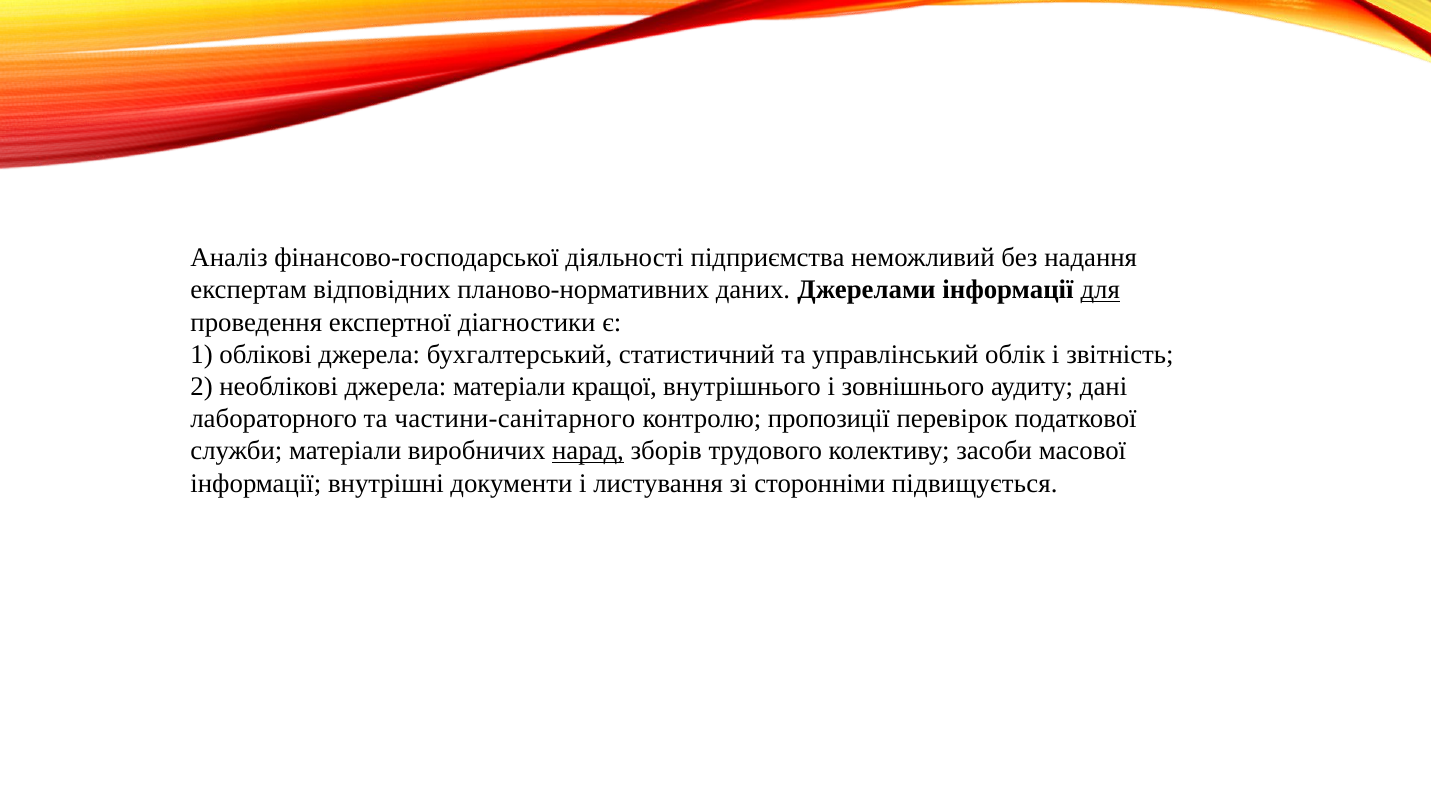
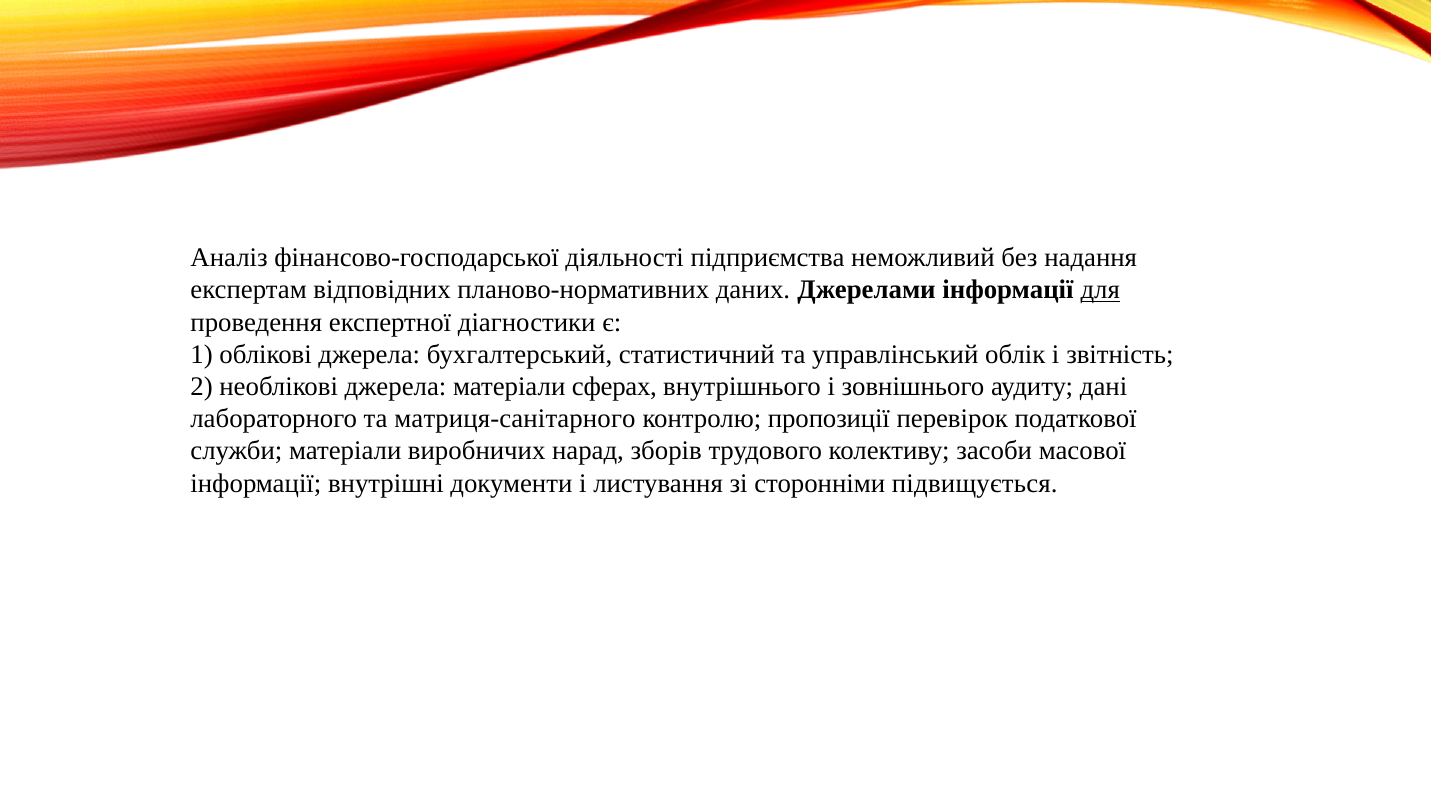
кращої: кращої -> сферах (614, 387)
частини-санітарного: частини-санітарного -> матриця-санітарного (515, 419)
нарад underline: present -> none (588, 451)
